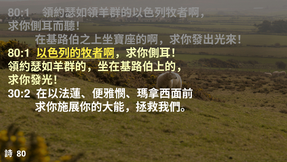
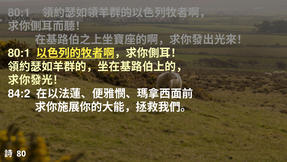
30:2: 30:2 -> 84:2 (19, 93)
